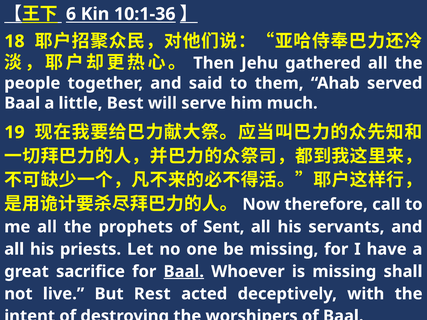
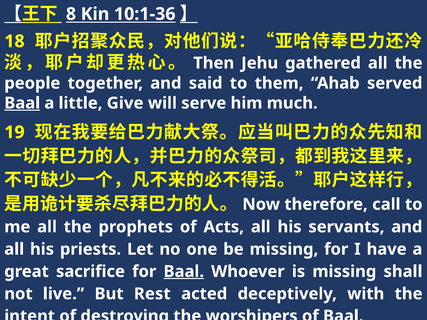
6: 6 -> 8 (71, 14)
Baal underline: none -> present (22, 103)
Best: Best -> Give (125, 103)
Sent: Sent -> Acts (224, 227)
